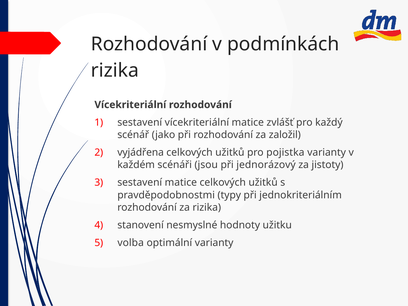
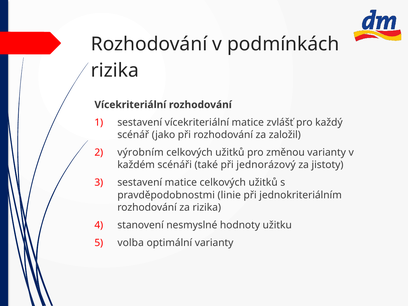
vyjádřena: vyjádřena -> výrobním (141, 152)
pojistka: pojistka -> změnou (285, 152)
jsou: jsou -> také (206, 165)
typy: typy -> linie (229, 195)
